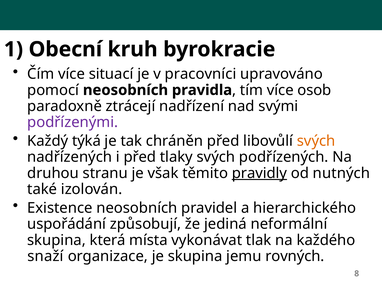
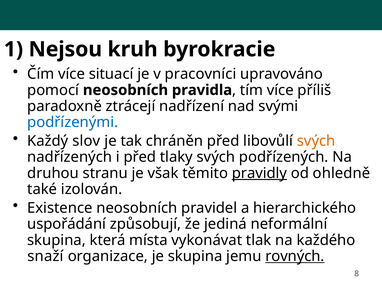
Obecní: Obecní -> Nejsou (65, 49)
osob: osob -> příliš (314, 90)
podřízenými colour: purple -> blue (73, 122)
týká: týká -> slov (86, 141)
nutných: nutných -> ohledně (341, 173)
rovných underline: none -> present (295, 256)
